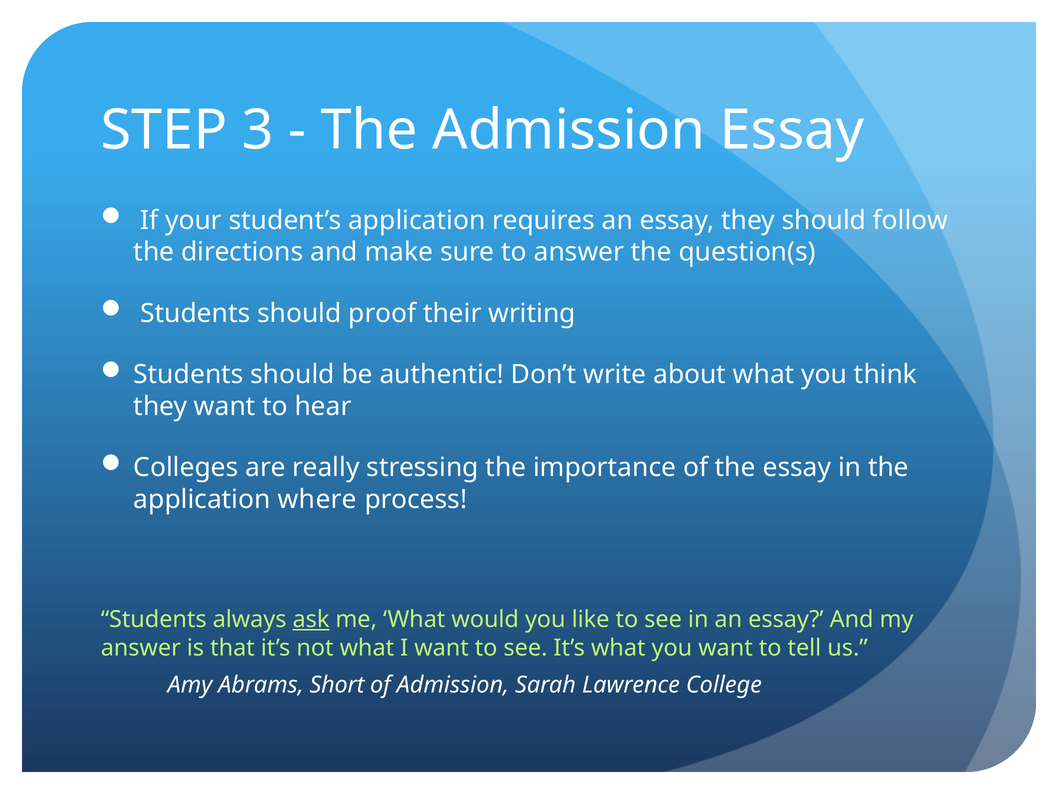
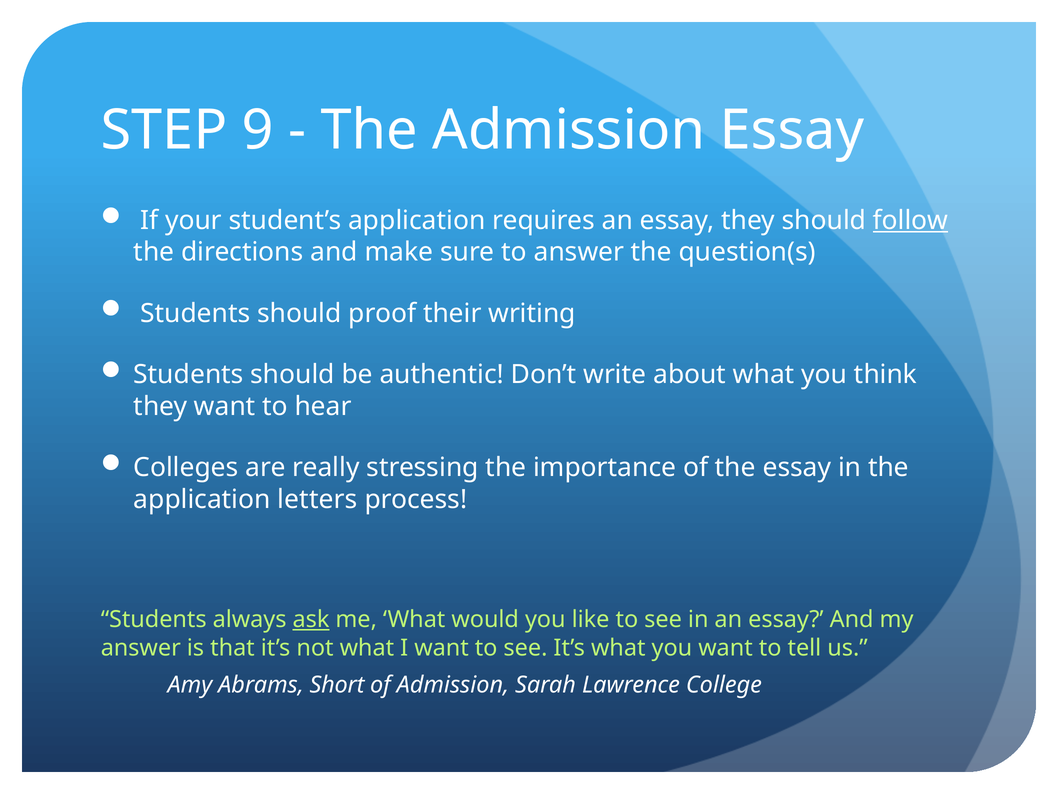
3: 3 -> 9 (258, 130)
follow underline: none -> present (910, 220)
where: where -> letters (317, 499)
